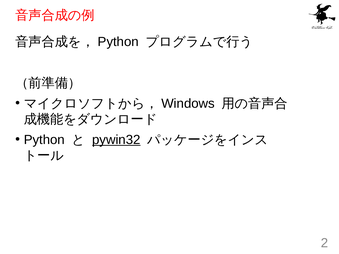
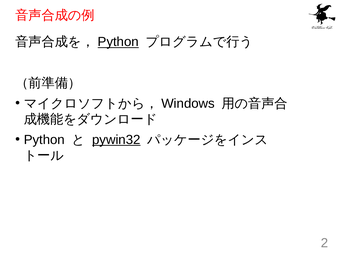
Python underline: none -> present (118, 42)
